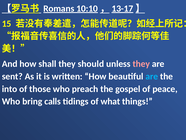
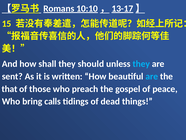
they colour: pink -> light blue (141, 64)
into: into -> that (10, 89)
what: what -> dead (110, 101)
